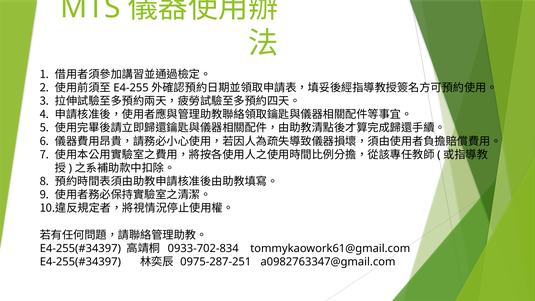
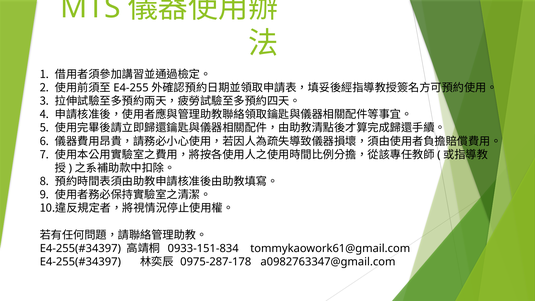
0933-702-834: 0933-702-834 -> 0933-151-834 (203, 248)
0975-287-251: 0975-287-251 -> 0975-287-178 (216, 262)
